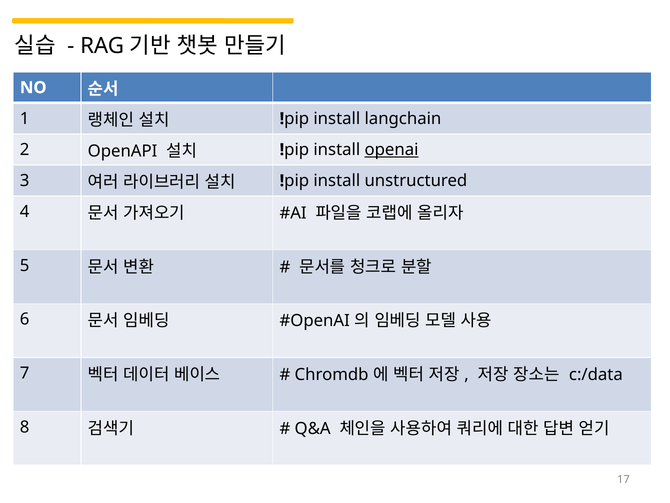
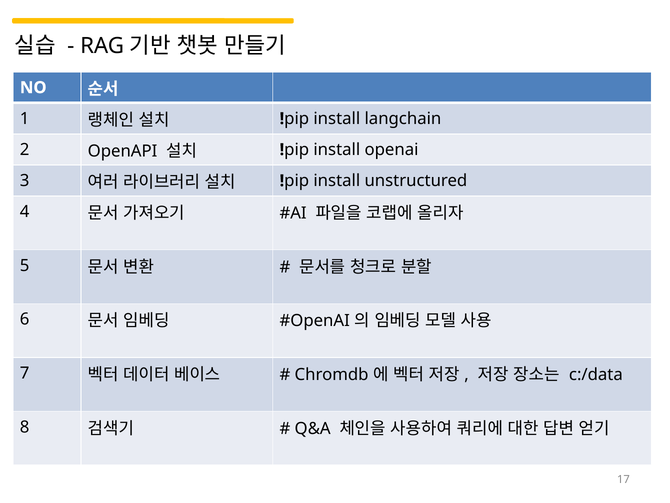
openai underline: present -> none (392, 149)
